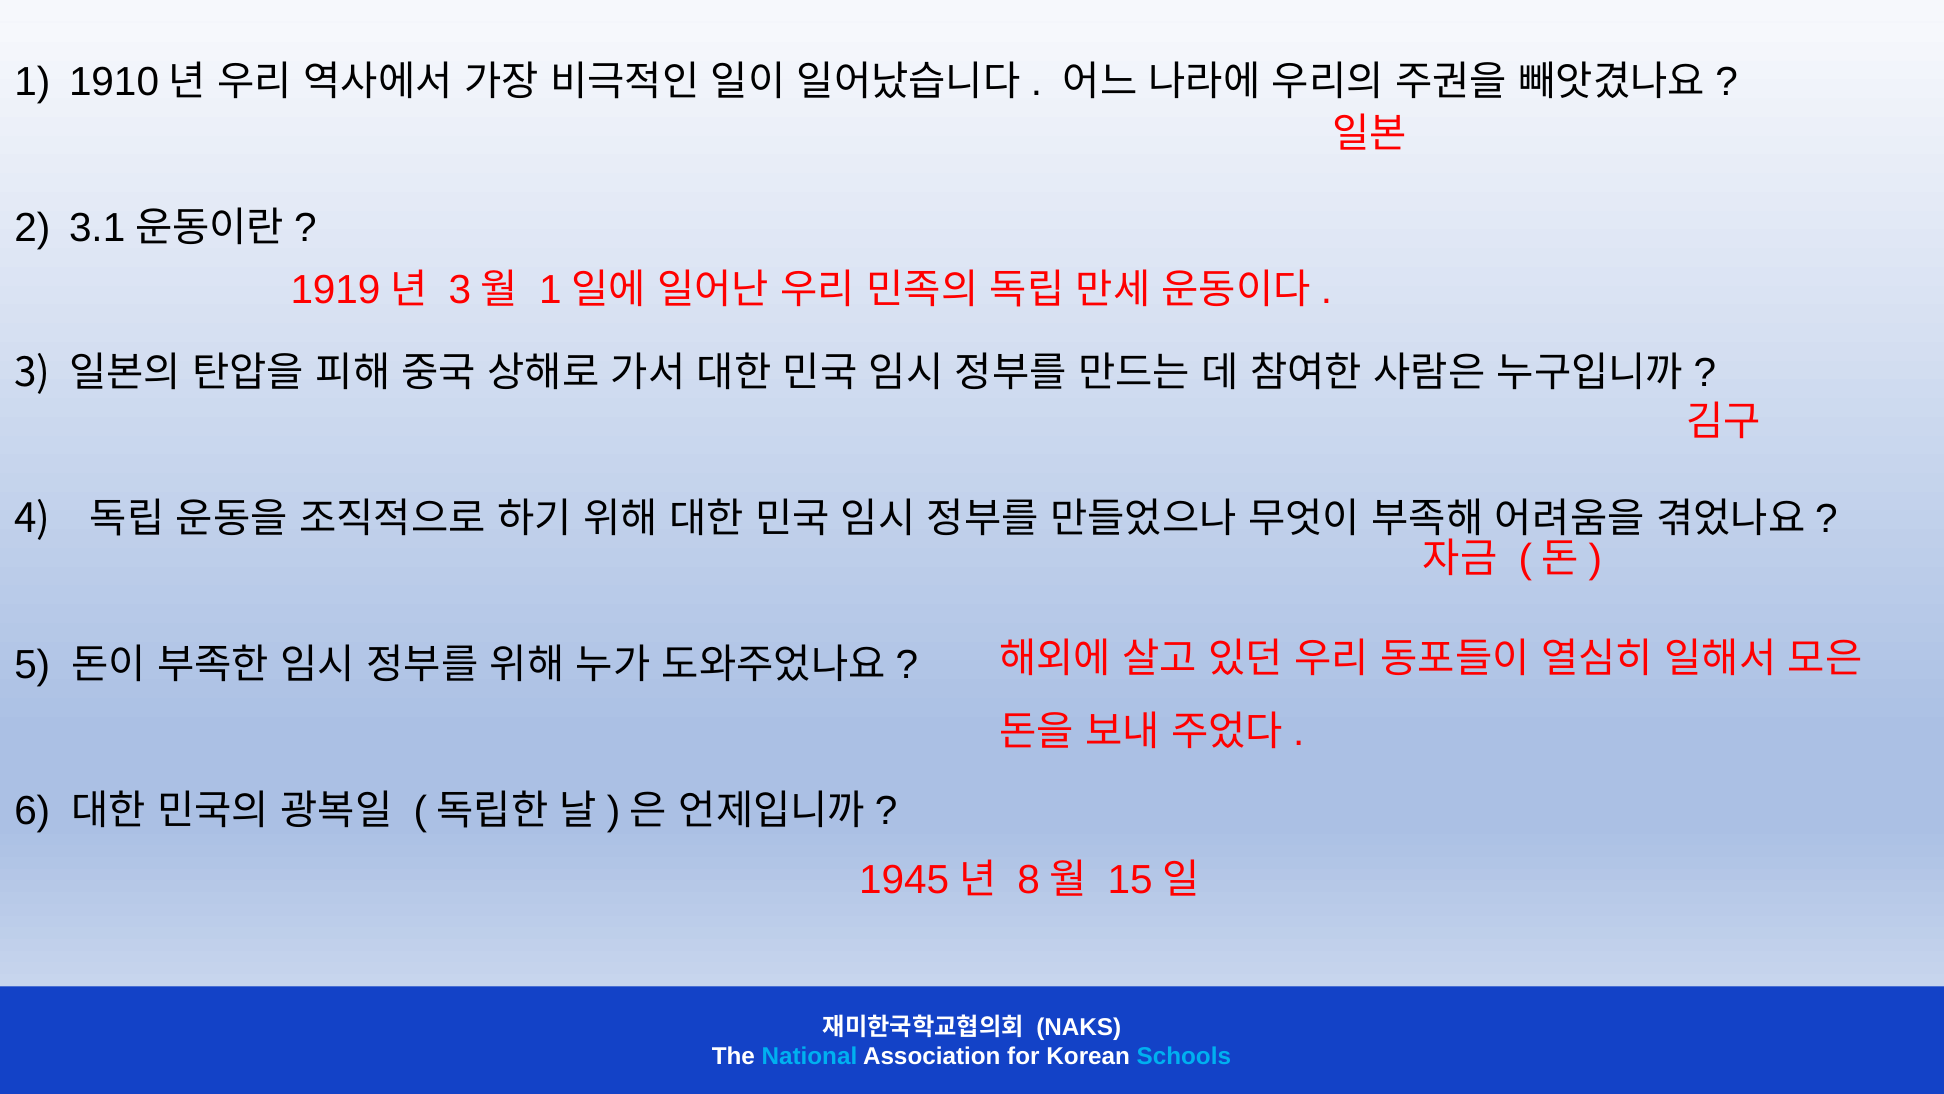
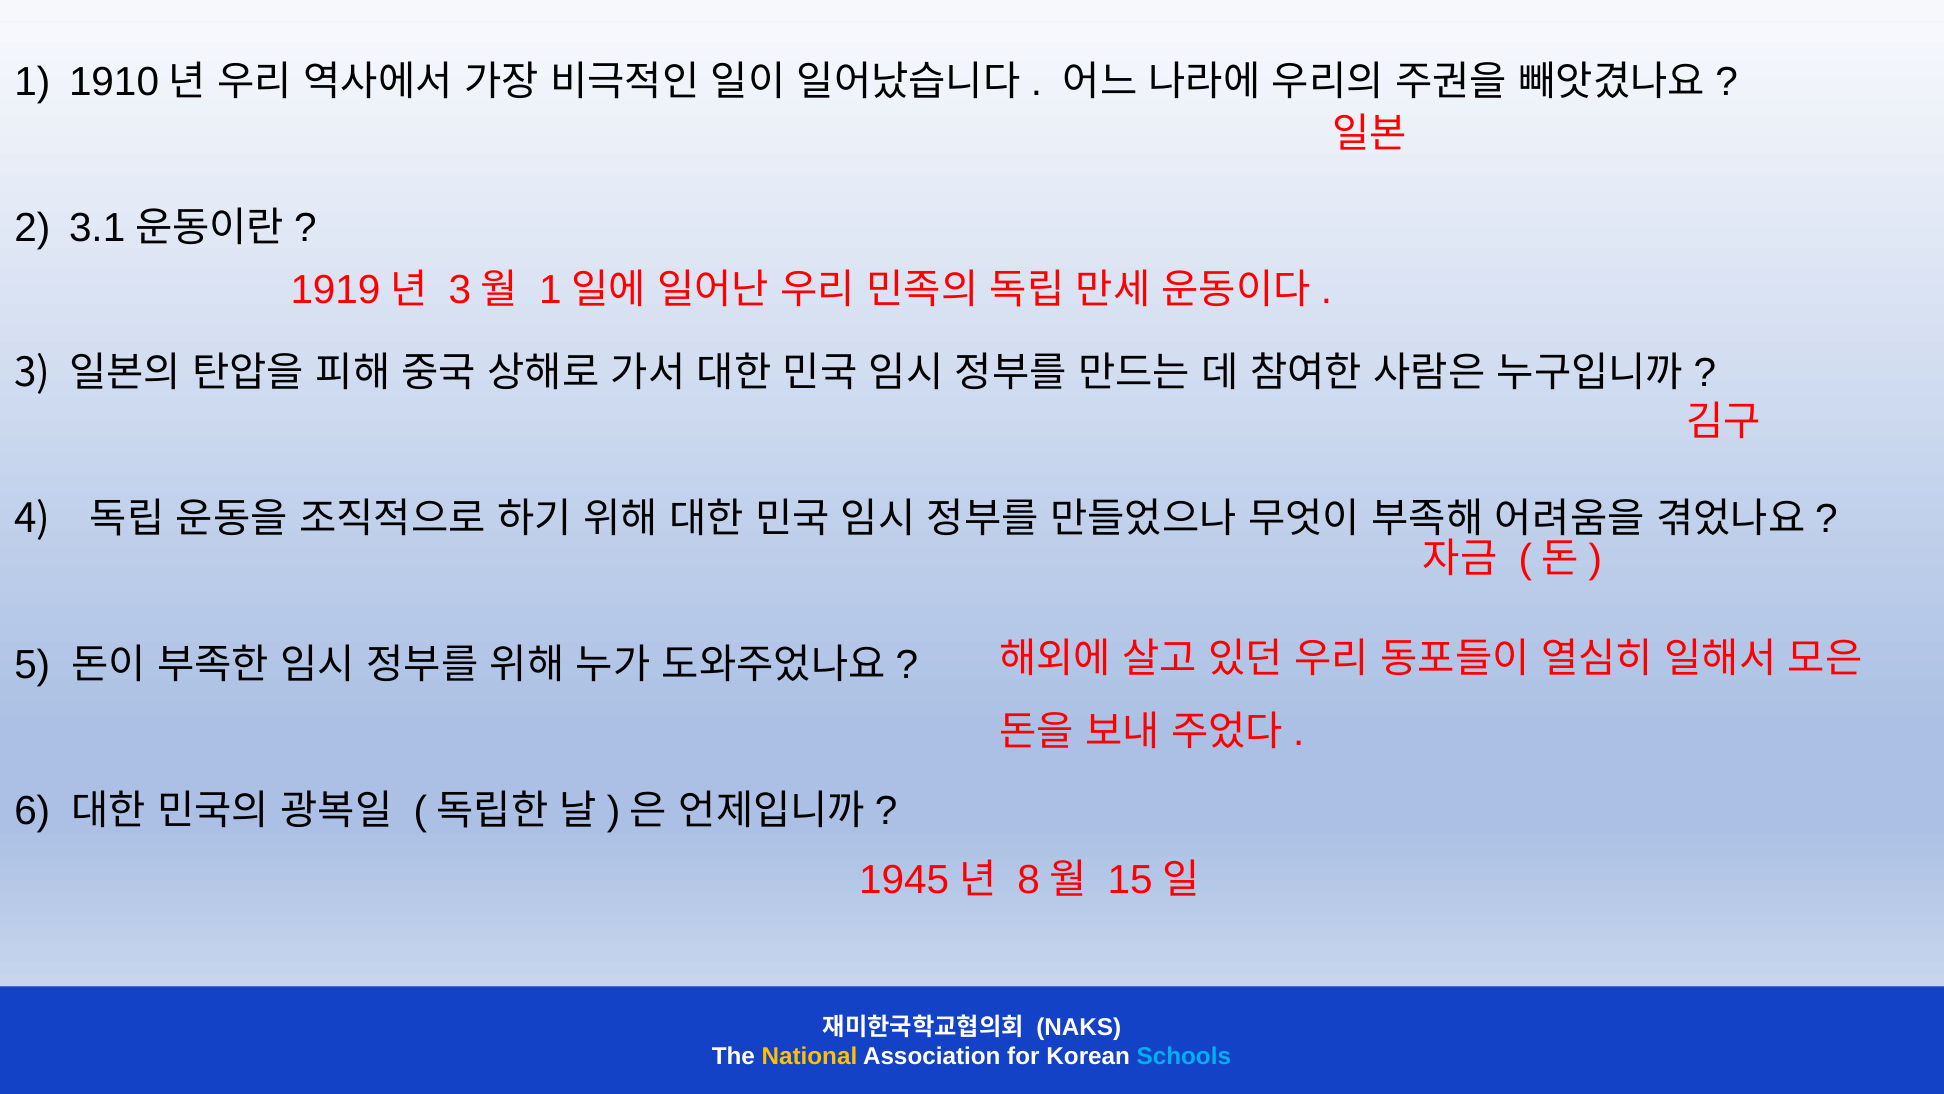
National colour: light blue -> yellow (809, 1056)
